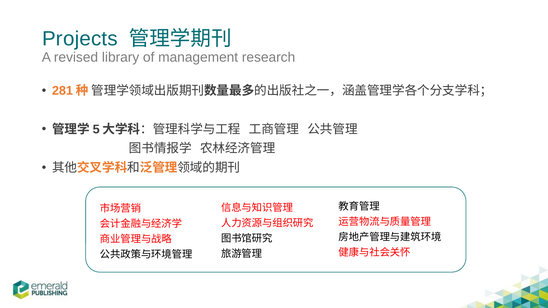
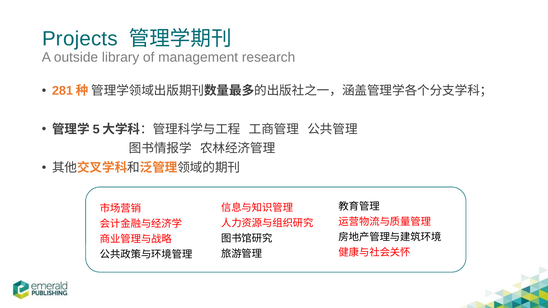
revised: revised -> outside (76, 57)
